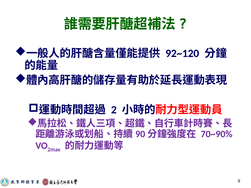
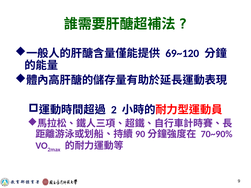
92~120: 92~120 -> 69~120 (182, 53)
